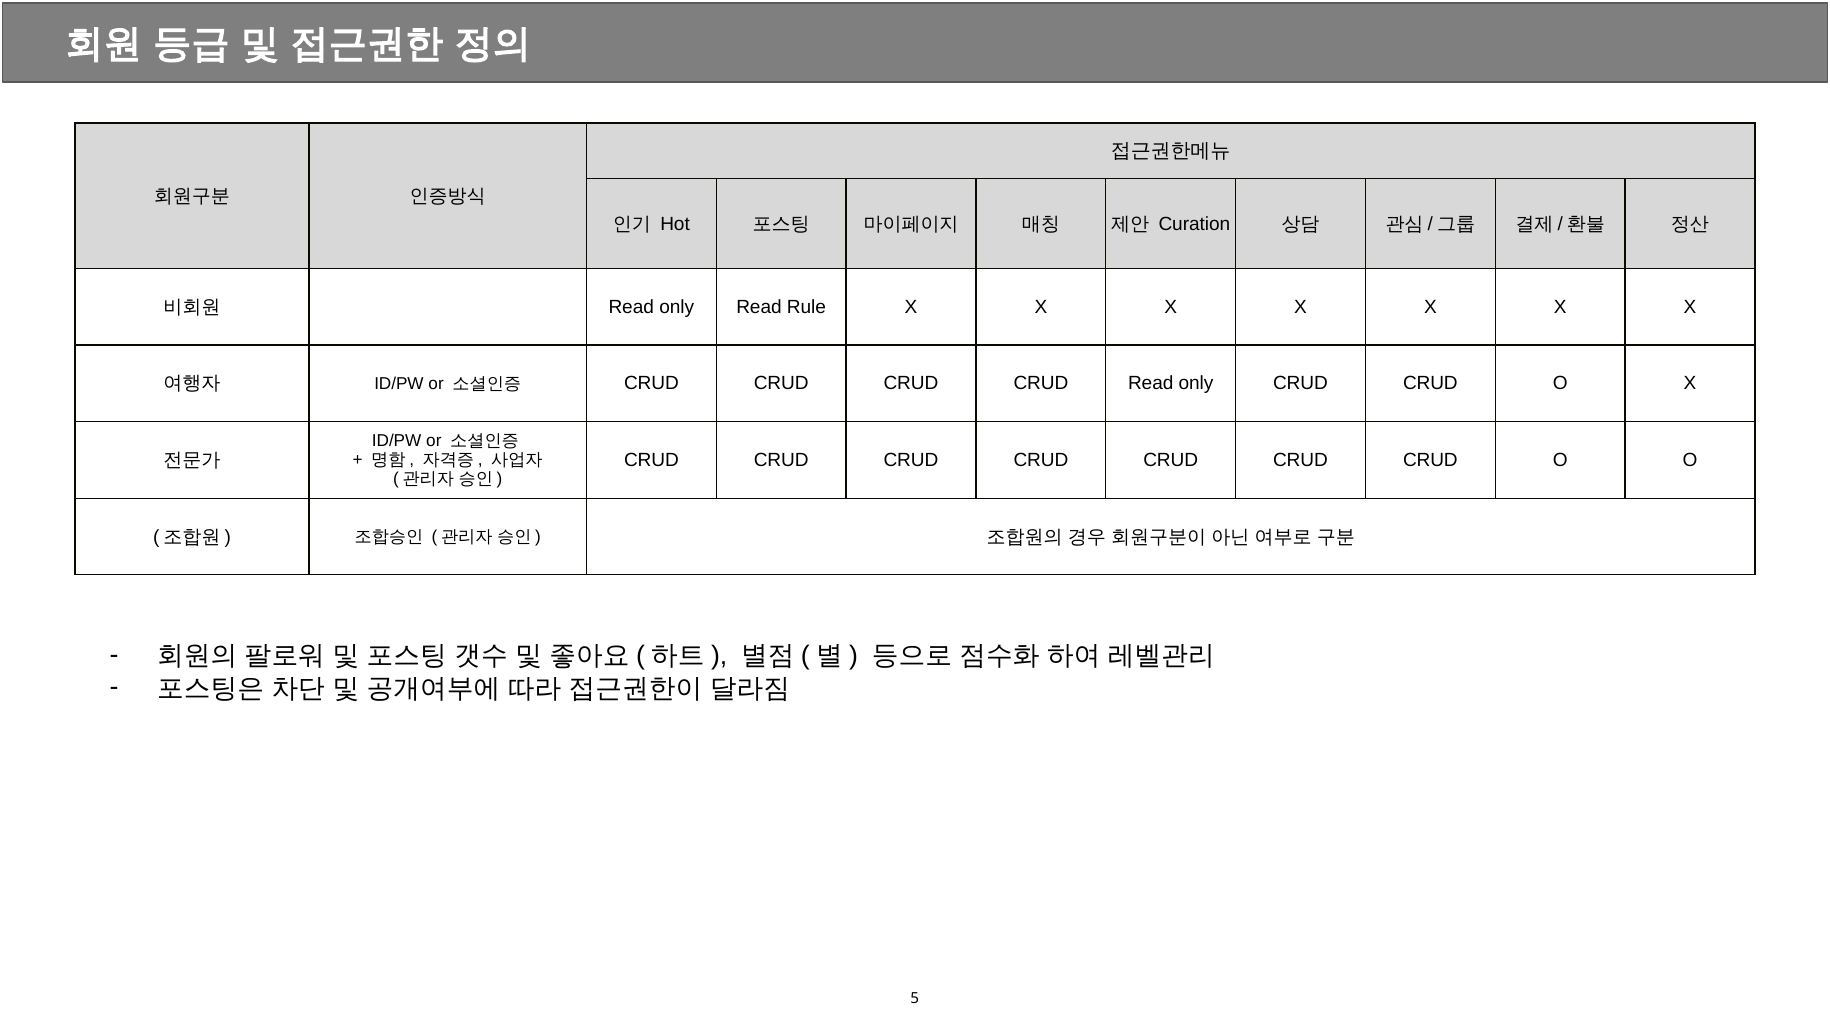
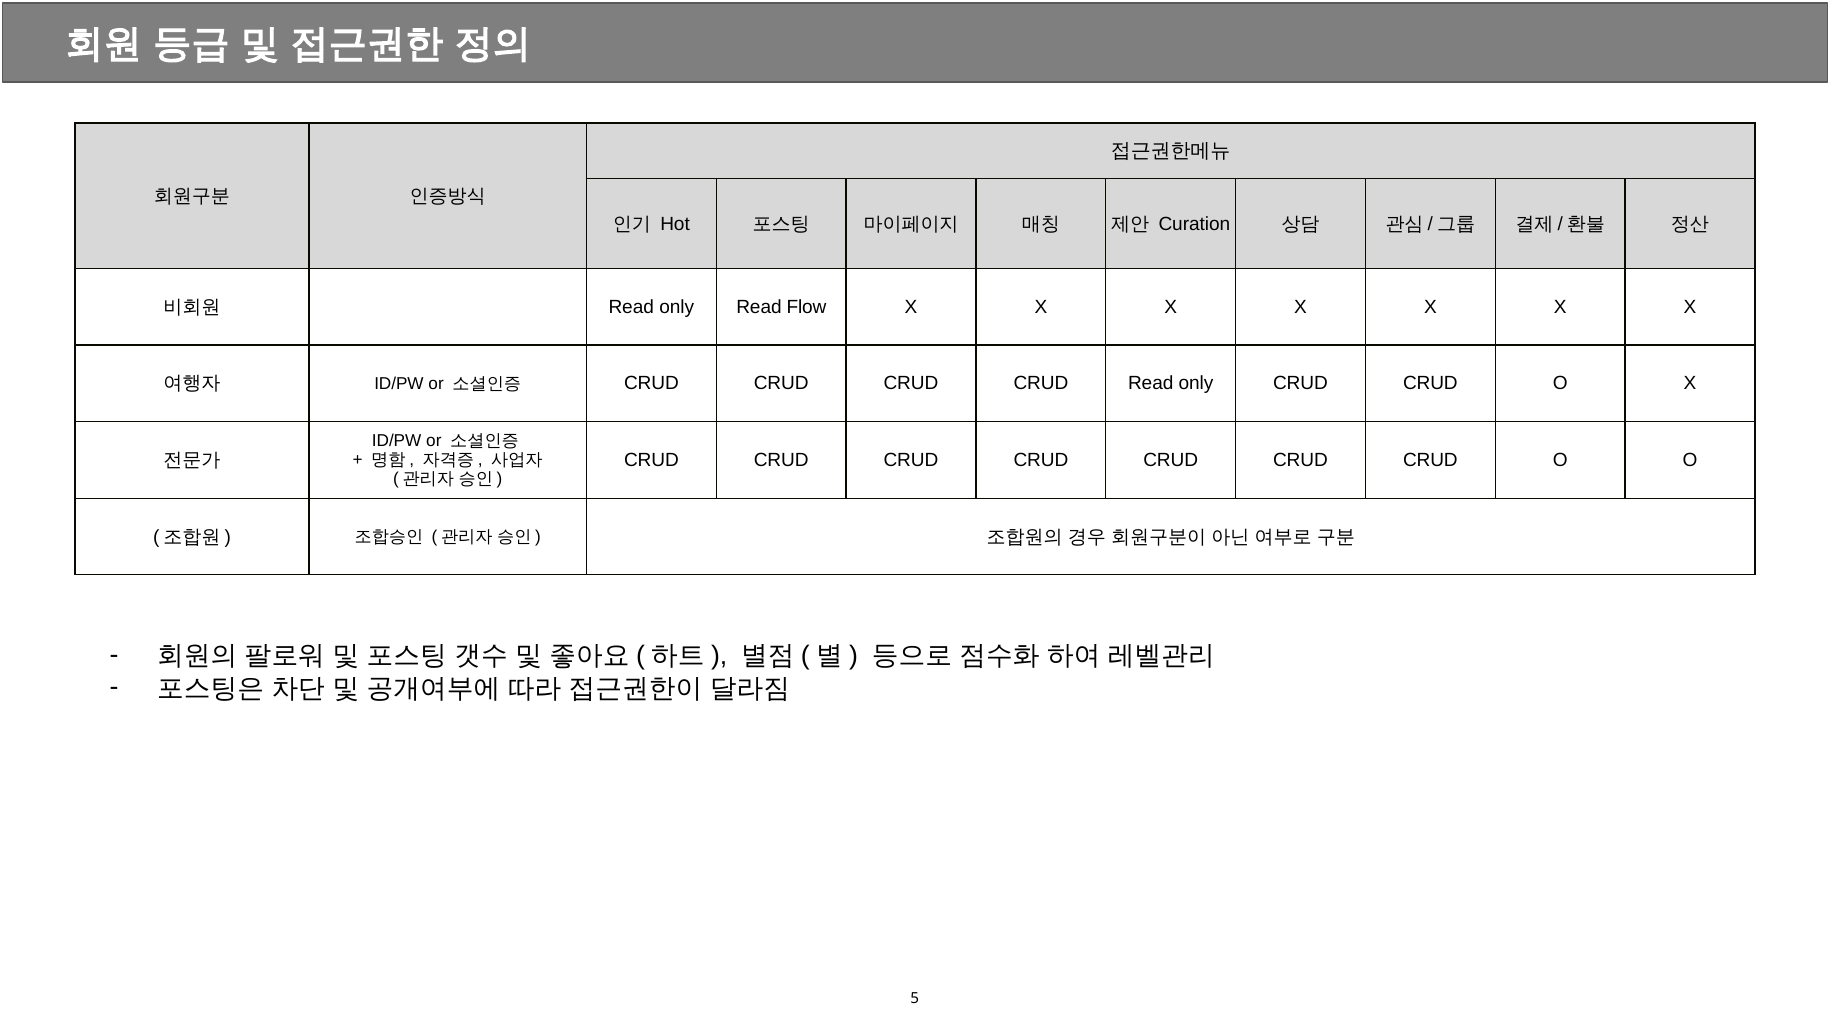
Rule: Rule -> Flow (807, 307)
